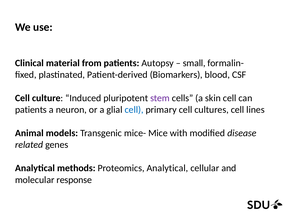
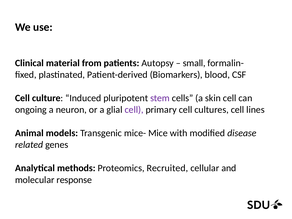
patients: patients -> ongoing (31, 110)
cell colour: blue -> purple (134, 110)
Proteomics Analytical: Analytical -> Recruited (167, 168)
